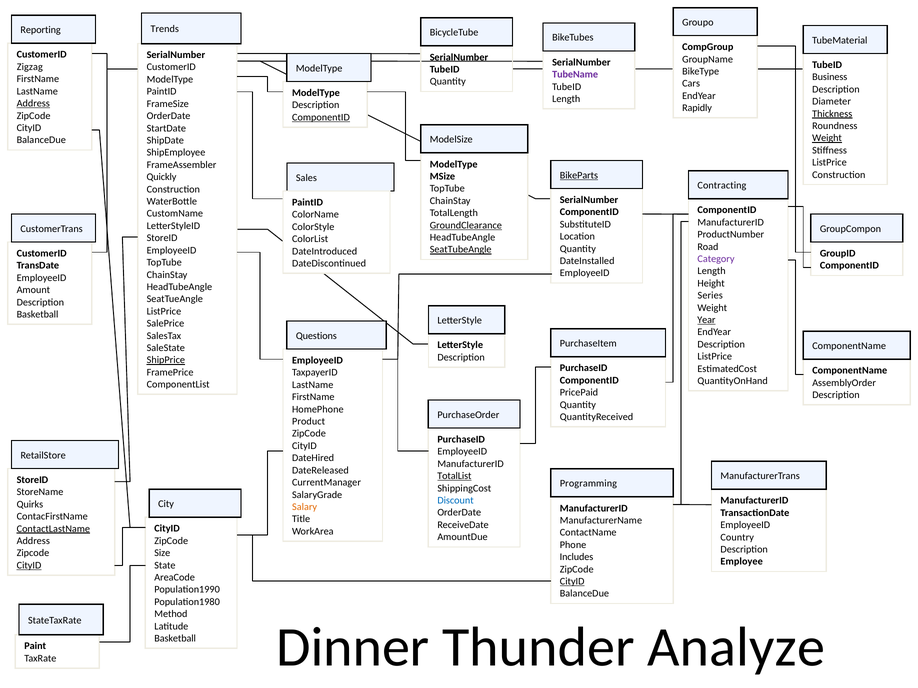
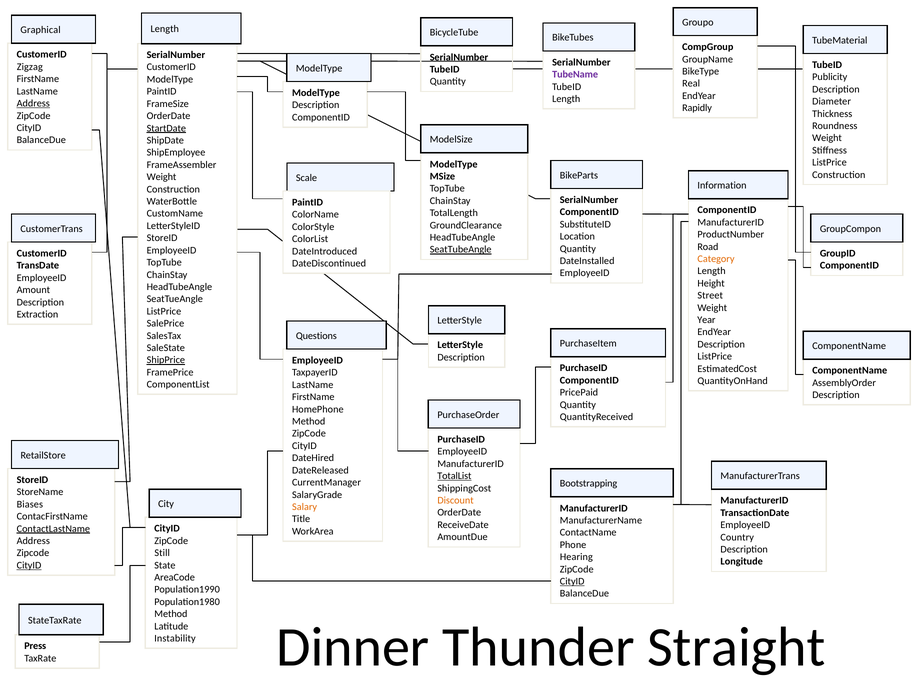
Trends: Trends -> Length (165, 29)
Reporting: Reporting -> Graphical (41, 30)
Business: Business -> Publicity (830, 77)
Cars: Cars -> Real (691, 84)
Thickness underline: present -> none (832, 114)
ComponentID underline: present -> none (321, 117)
StartDate underline: none -> present (166, 128)
Weight underline: present -> none (827, 138)
BikeParts underline: present -> none (579, 175)
Quickly: Quickly -> Weight (162, 177)
Sales: Sales -> Scale (306, 178)
Contracting: Contracting -> Information (722, 186)
GroundClearance underline: present -> none (466, 225)
Category colour: purple -> orange (716, 259)
Series: Series -> Street (710, 296)
Basketball: Basketball -> Extraction (37, 315)
Year underline: present -> none (706, 320)
Product: Product -> Method (309, 422)
Programming: Programming -> Bootstrapping (589, 484)
Discount colour: blue -> orange (456, 501)
Quirks: Quirks -> Biases (30, 505)
Size: Size -> Still (162, 553)
Includes: Includes -> Hearing (576, 557)
Employee: Employee -> Longitude (742, 562)
Analyze: Analyze -> Straight (736, 648)
Basketball: Basketball -> Instability (175, 639)
Paint: Paint -> Press (35, 647)
